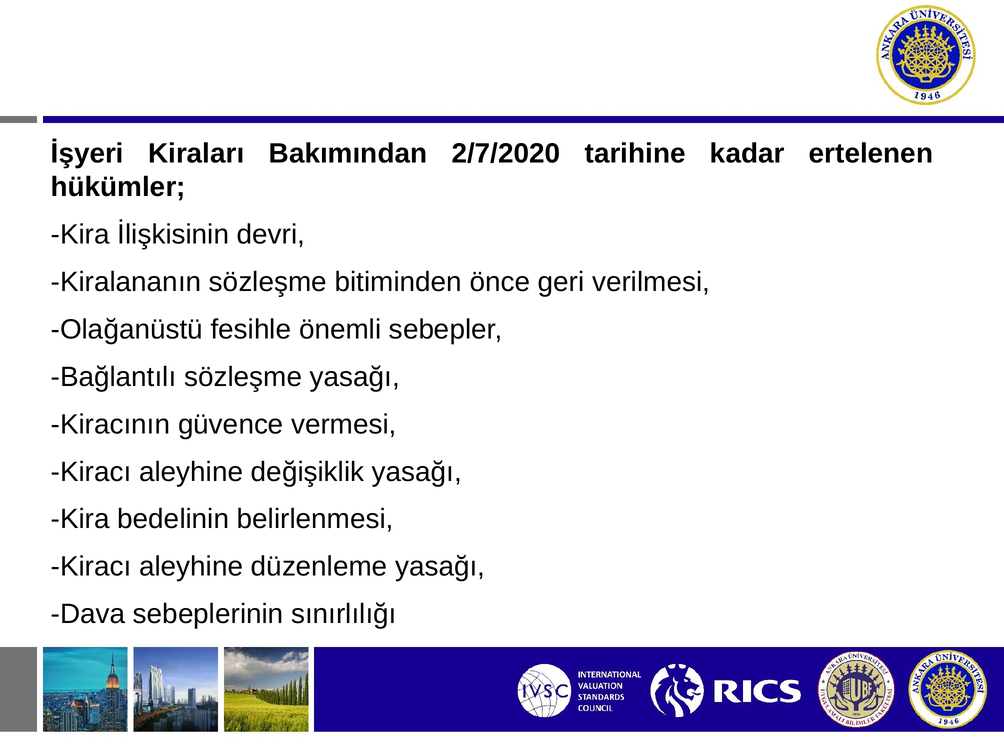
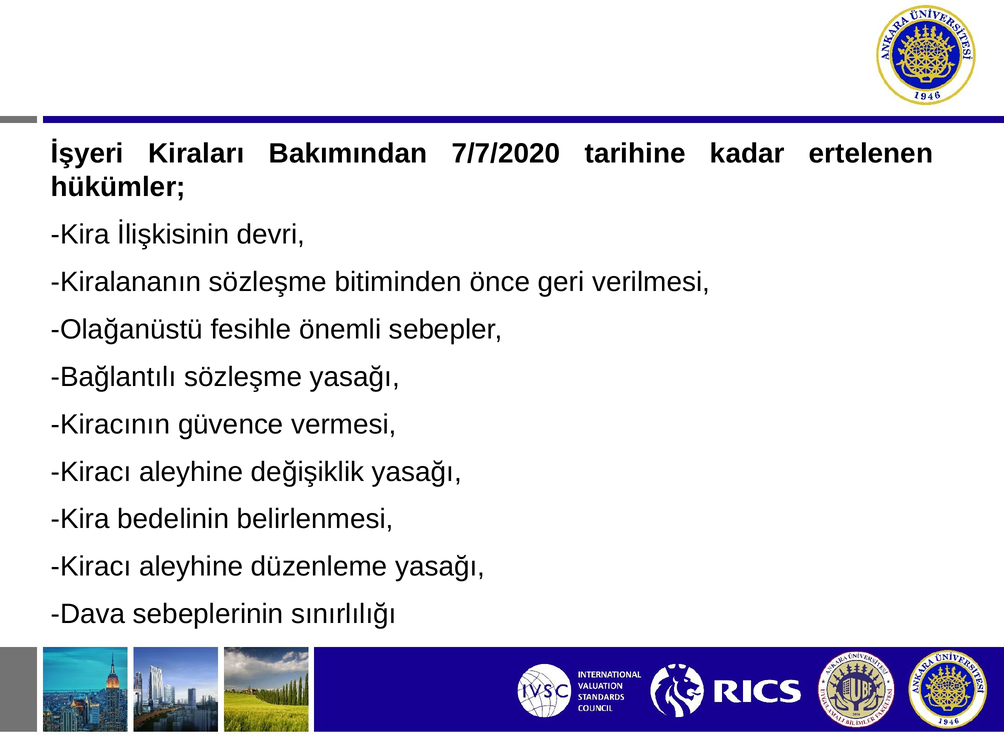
2/7/2020: 2/7/2020 -> 7/7/2020 (506, 154)
